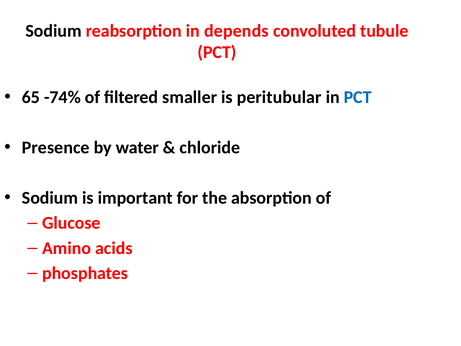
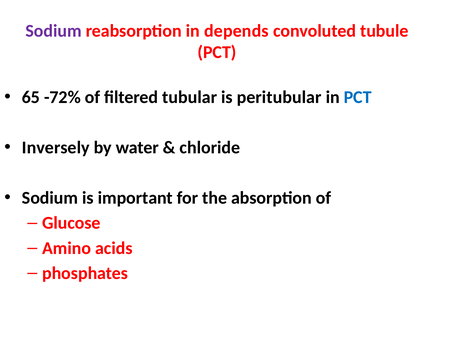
Sodium colour: black -> purple (54, 31)
-74%: -74% -> -72% (62, 97)
smaller: smaller -> tubular (190, 97)
Presence: Presence -> Inversely (56, 148)
